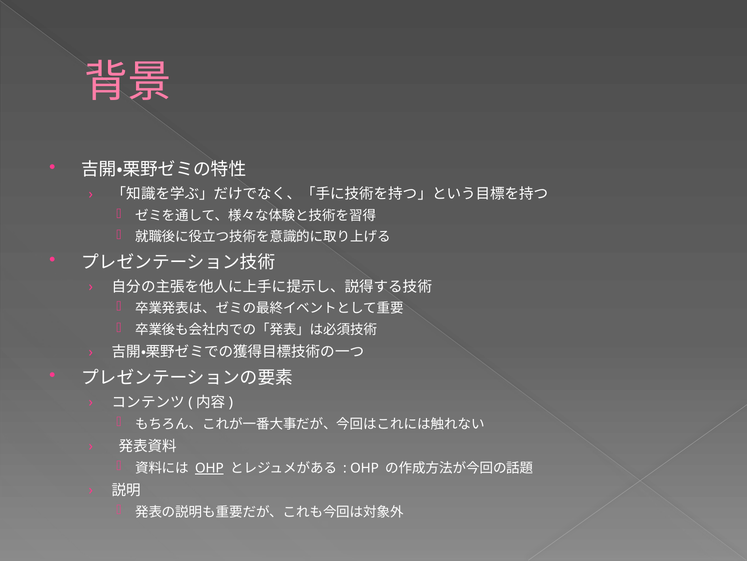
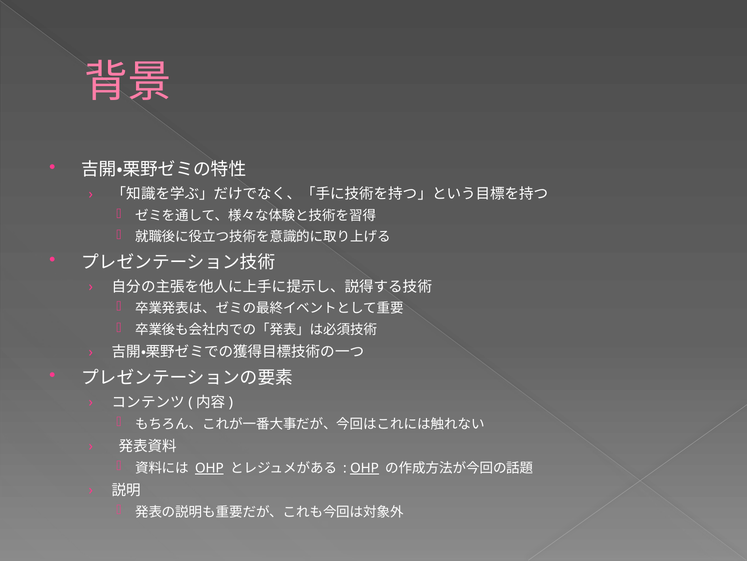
OHP underline: none -> present (364, 467)
